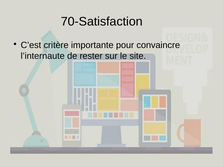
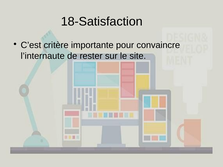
70-Satisfaction: 70-Satisfaction -> 18-Satisfaction (102, 21)
